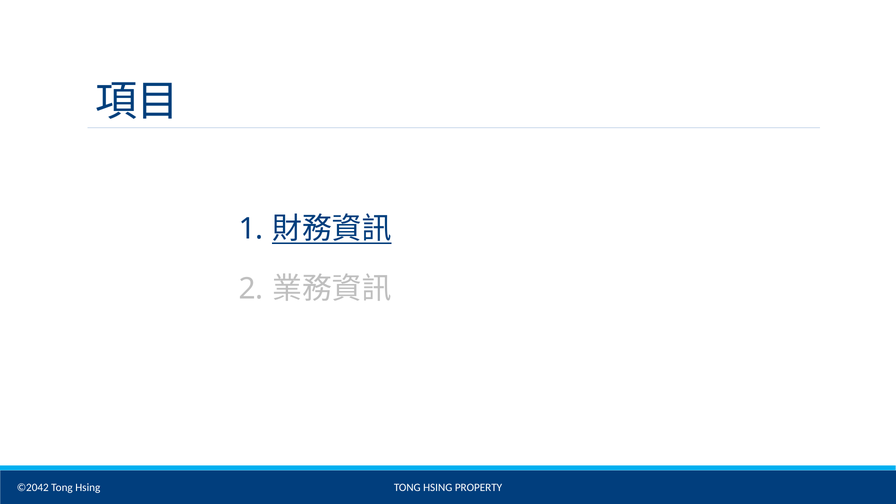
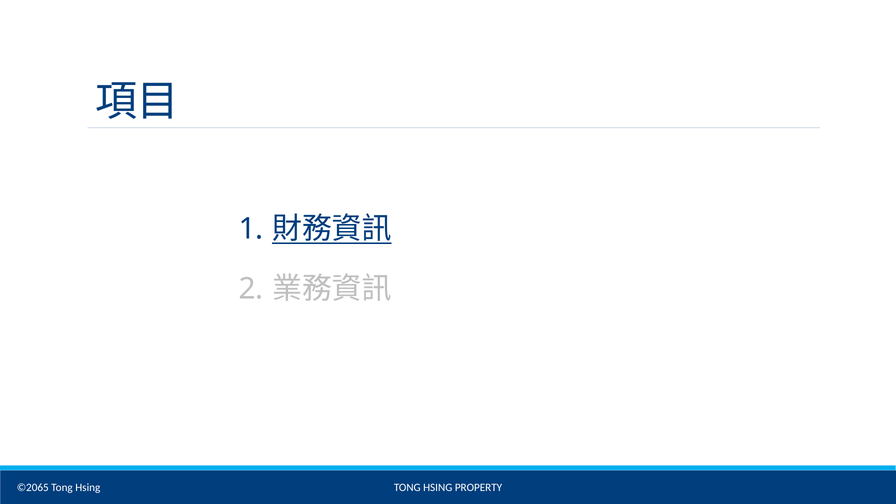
©2042: ©2042 -> ©2065 (33, 487)
